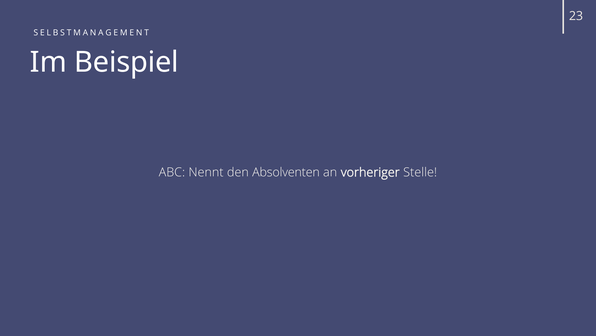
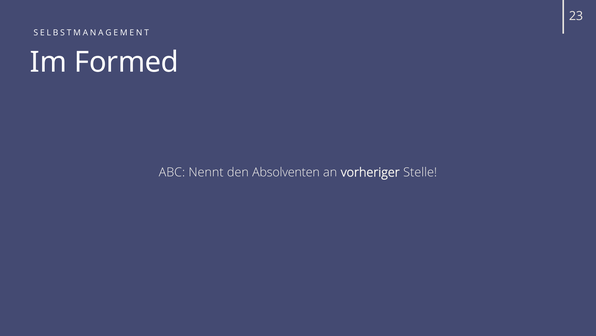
Beispiel: Beispiel -> Formed (127, 62)
